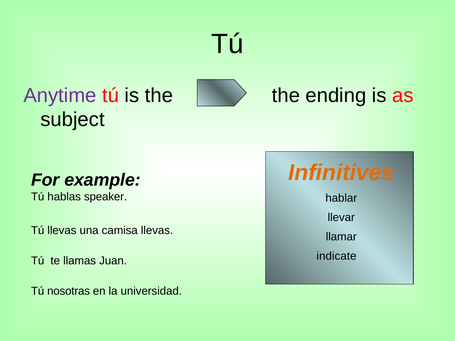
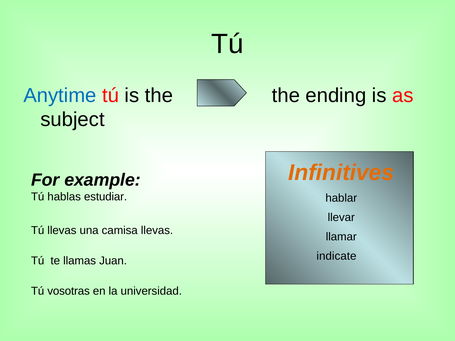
Anytime colour: purple -> blue (60, 95)
speaker: speaker -> estudiar (106, 197)
nosotras: nosotras -> vosotras (69, 291)
